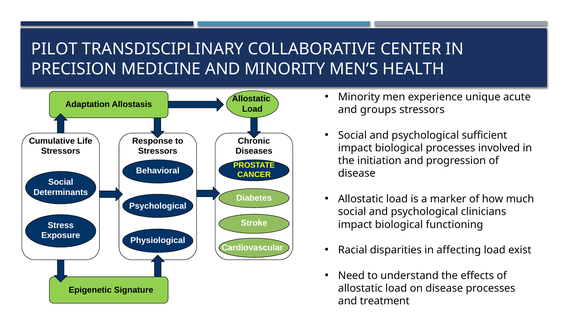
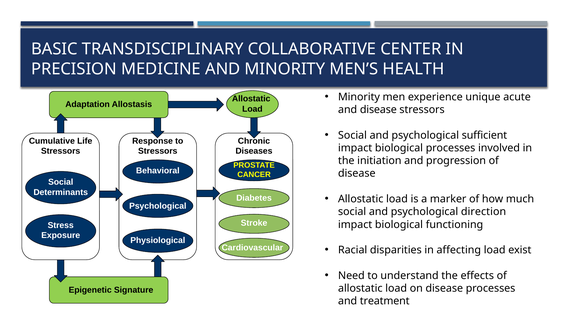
PILOT: PILOT -> BASIC (54, 49)
and groups: groups -> disease (378, 110)
clinicians: clinicians -> direction (484, 212)
